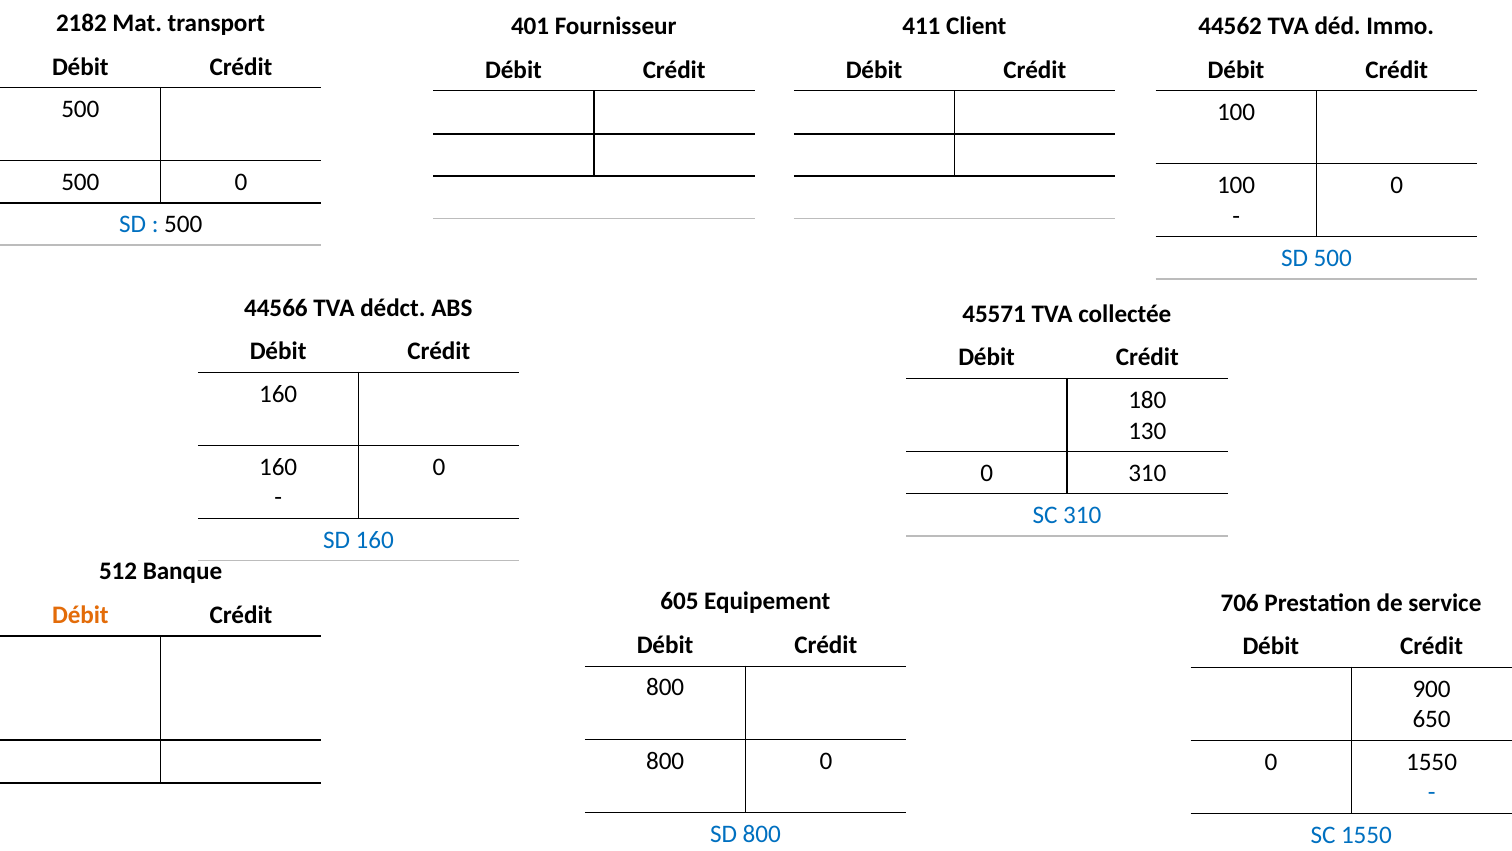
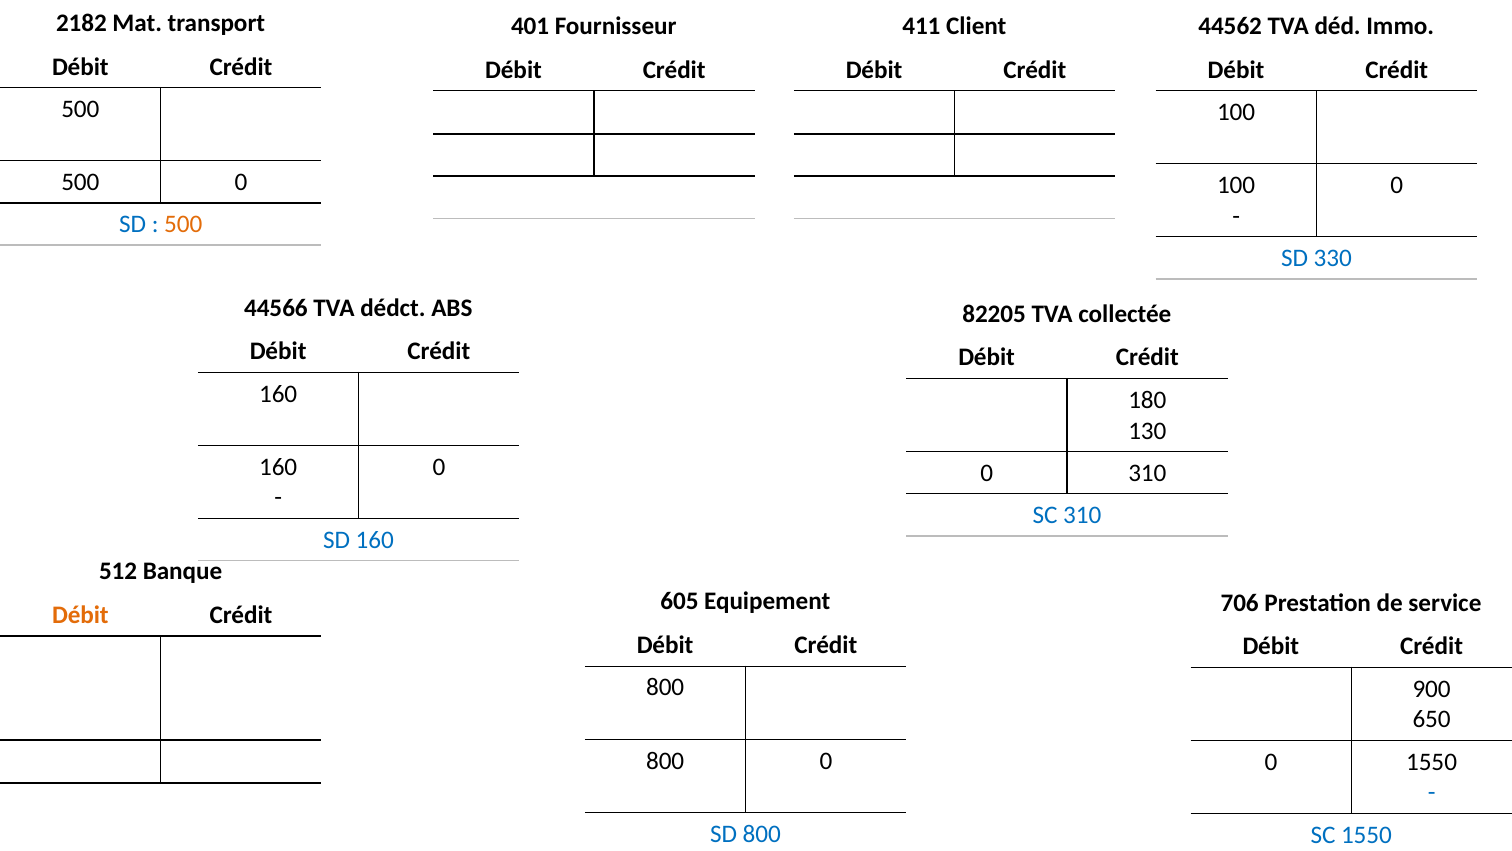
500 colour: black -> orange (183, 224)
SD 500: 500 -> 330 (1333, 258)
45571: 45571 -> 82205 (994, 314)
